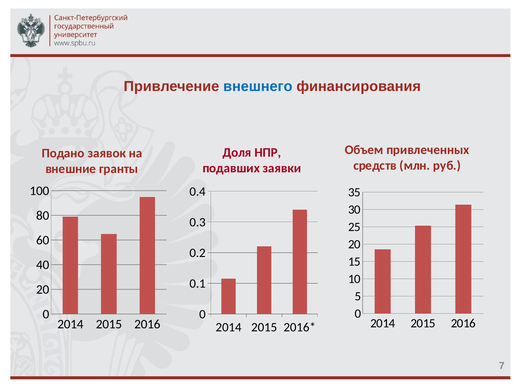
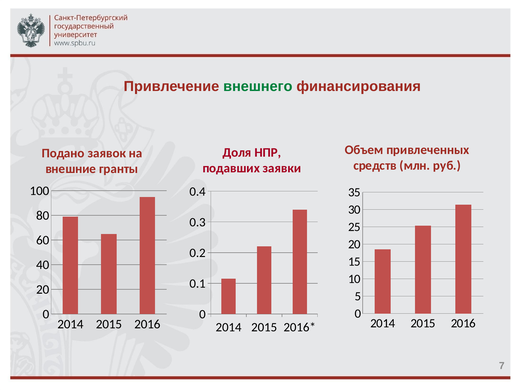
внешнего colour: blue -> green (258, 86)
